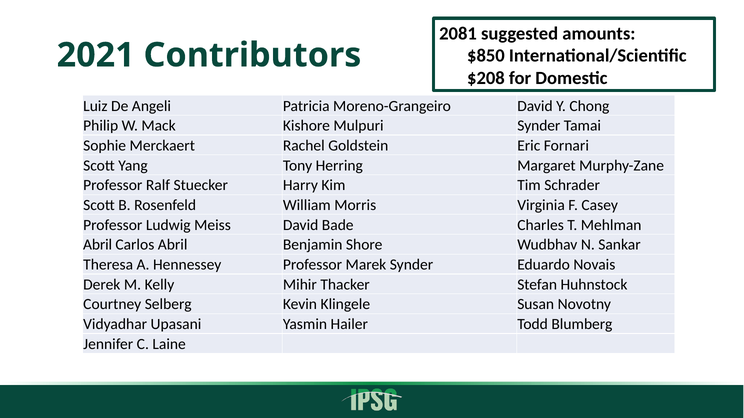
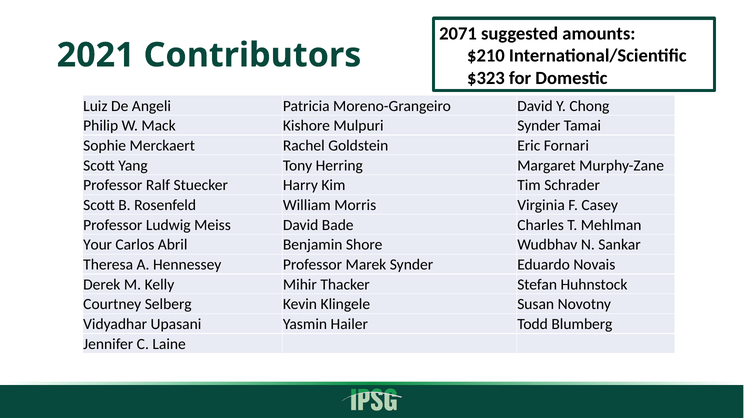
2081: 2081 -> 2071 (458, 33)
$850: $850 -> $210 (486, 56)
$208: $208 -> $323 (486, 78)
Abril: Abril -> Your (98, 245)
